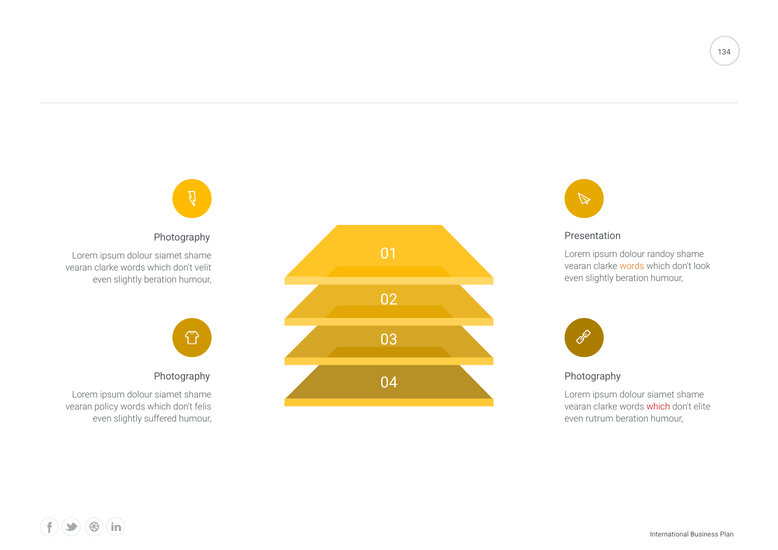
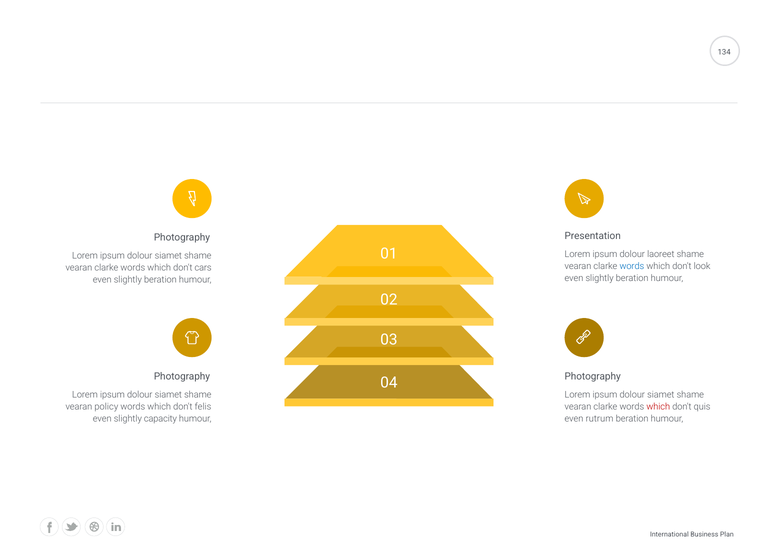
randoy: randoy -> laoreet (661, 254)
words colour: orange -> blue (632, 266)
velit: velit -> cars (203, 268)
elite: elite -> quis (702, 407)
suffered: suffered -> capacity (160, 419)
